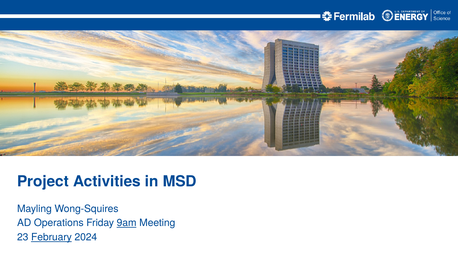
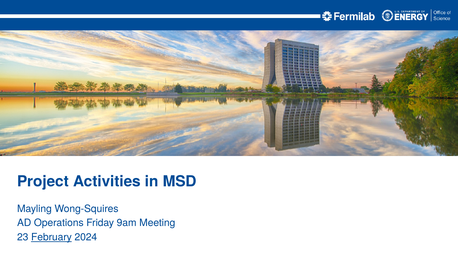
9am underline: present -> none (127, 224)
